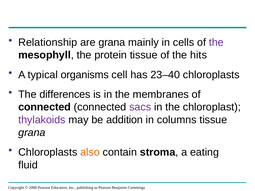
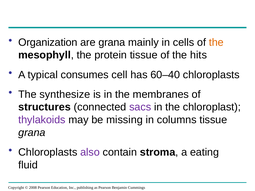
Relationship: Relationship -> Organization (48, 42)
the colour: purple -> orange (216, 42)
organisms: organisms -> consumes (85, 75)
23–40: 23–40 -> 60–40 (165, 75)
differences: differences -> synthesize (65, 94)
connected: connected -> structures (45, 107)
addition: addition -> missing (124, 120)
also colour: orange -> purple (90, 152)
